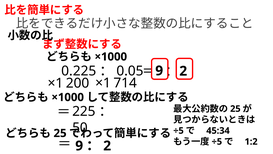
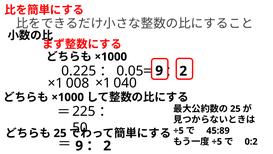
200: 200 -> 008 (78, 83)
714: 714 -> 040 (125, 83)
45:34: 45:34 -> 45:89 (218, 130)
1:2: 1:2 -> 0:2 (251, 141)
